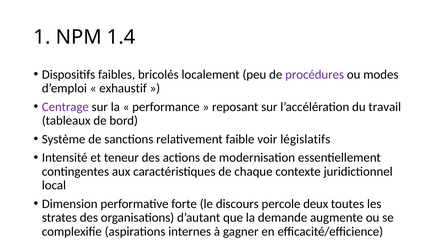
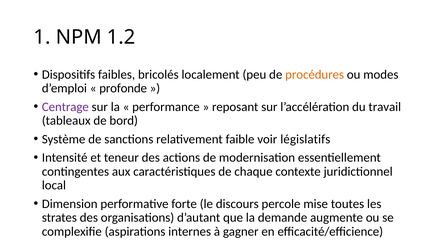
1.4: 1.4 -> 1.2 (121, 37)
procédures colour: purple -> orange (315, 75)
exhaustif: exhaustif -> profonde (123, 88)
deux: deux -> mise (316, 204)
